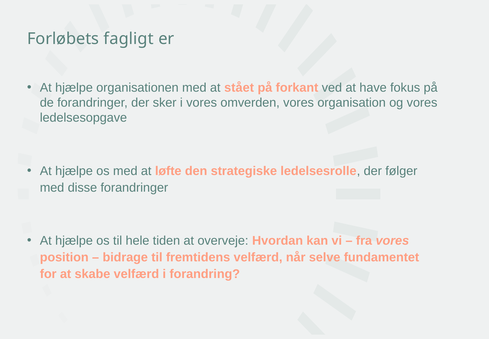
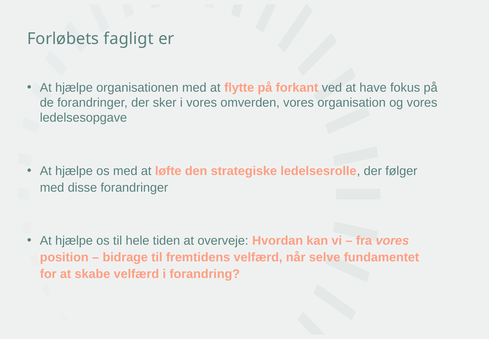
stået: stået -> flytte (239, 88)
